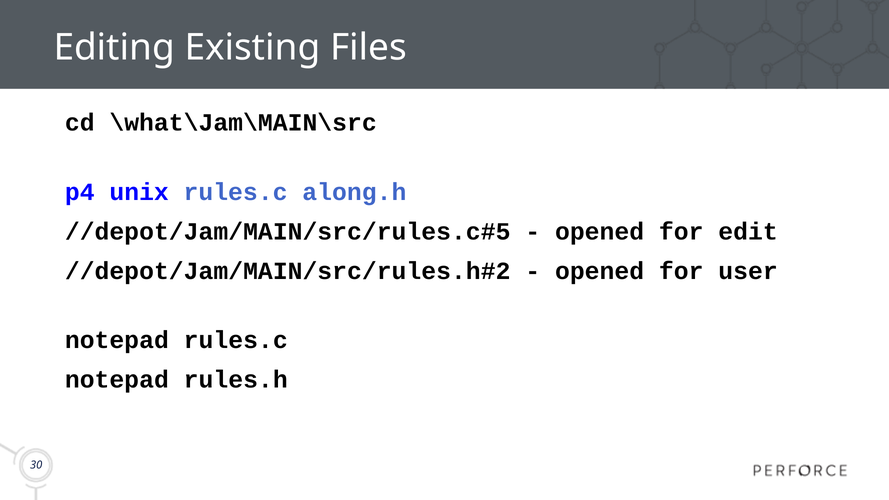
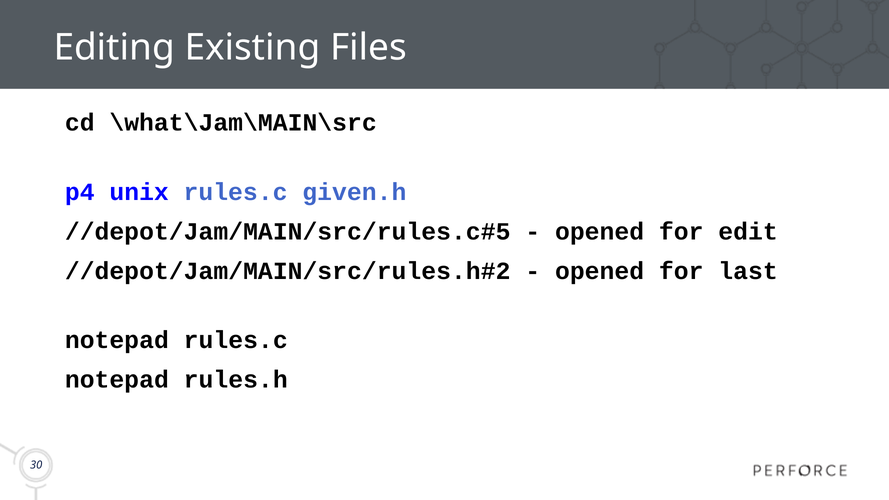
along.h: along.h -> given.h (354, 192)
user: user -> last (748, 271)
